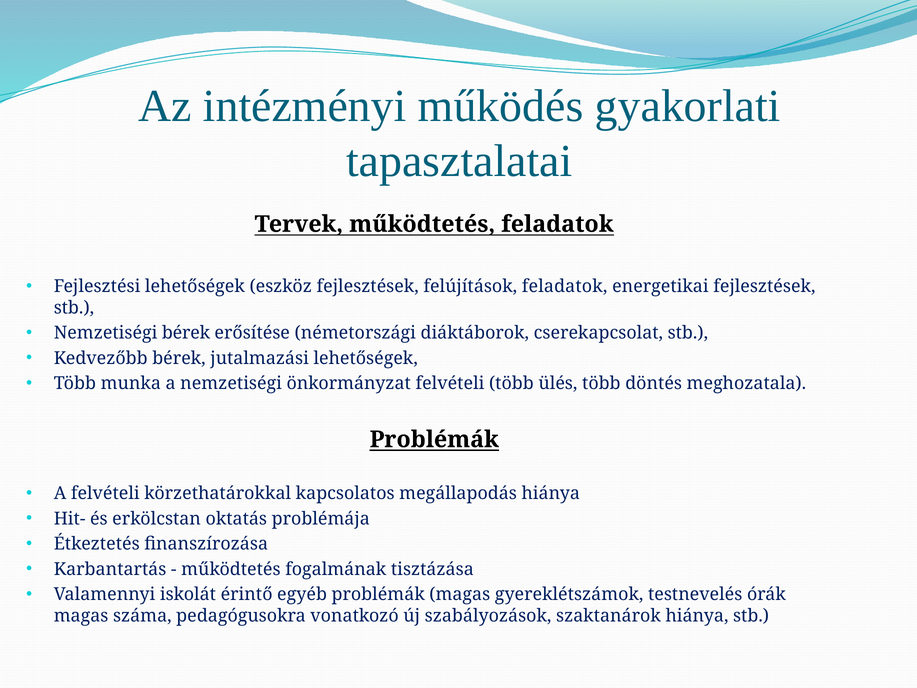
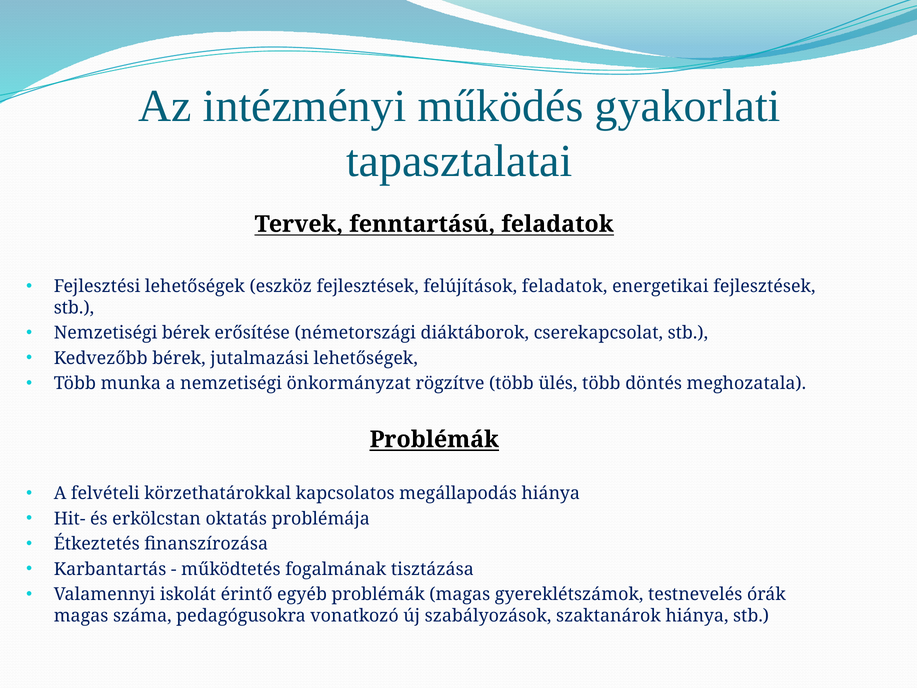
Tervek működtetés: működtetés -> fenntartású (422, 224)
önkormányzat felvételi: felvételi -> rögzítve (450, 383)
